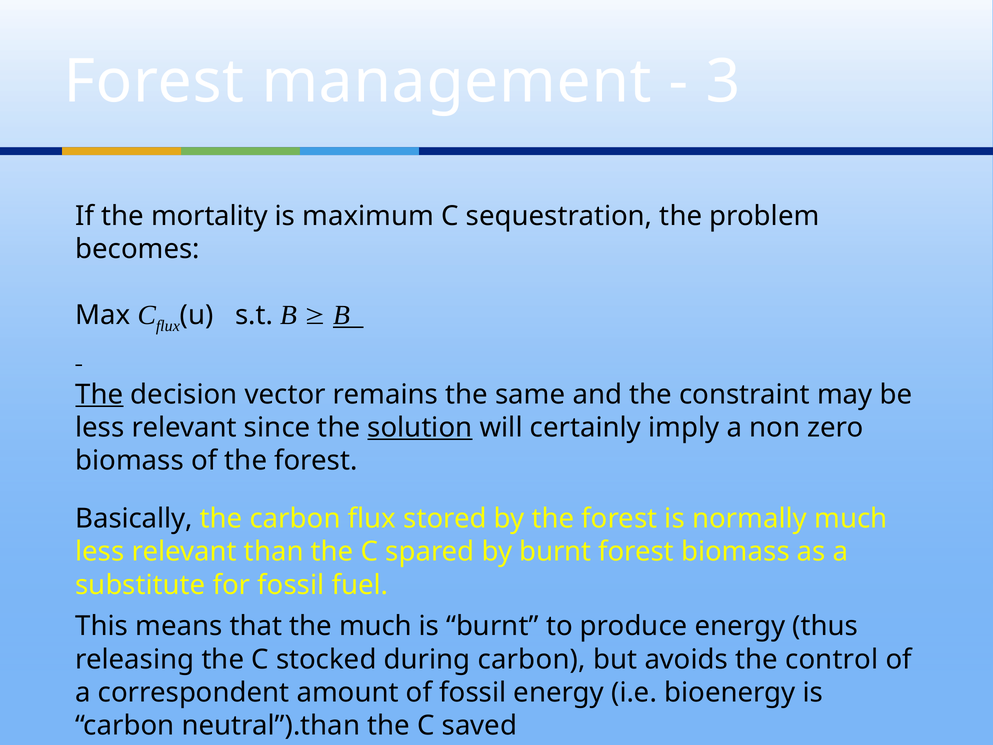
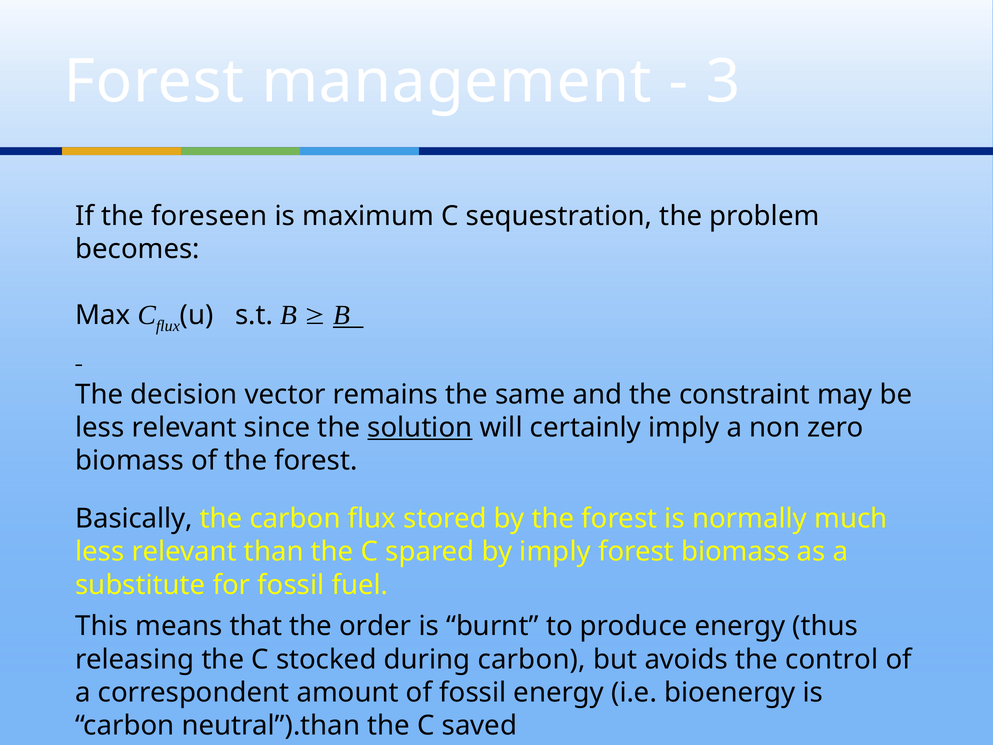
mortality: mortality -> foreseen (209, 216)
The underline: present -> none (99, 394)
by burnt: burnt -> imply (555, 552)
the much: much -> order (375, 626)
